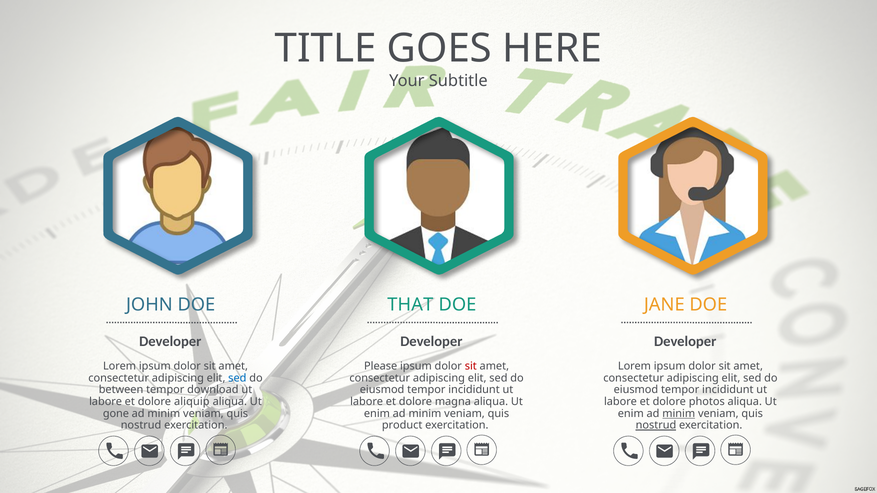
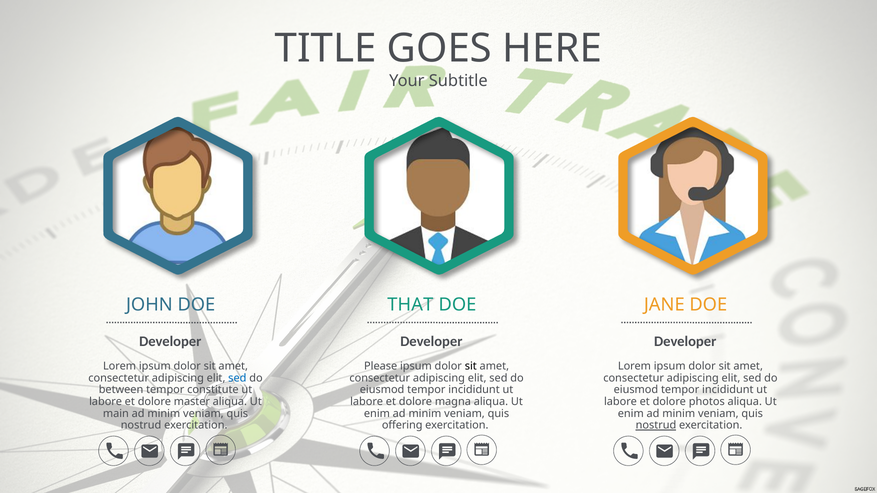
sit colour: red -> black (471, 366)
download: download -> constitute (213, 390)
aliquip: aliquip -> master (192, 402)
gone: gone -> main (116, 414)
minim underline: present -> none (679, 414)
product: product -> offering (402, 426)
